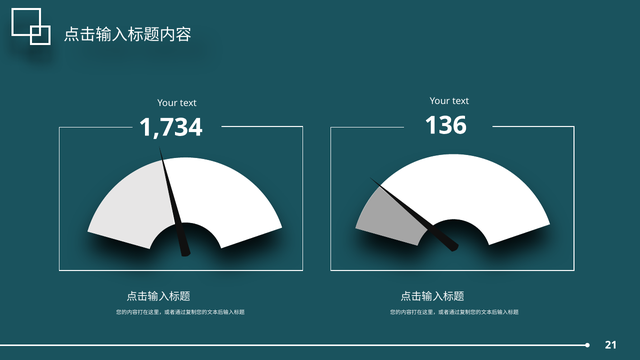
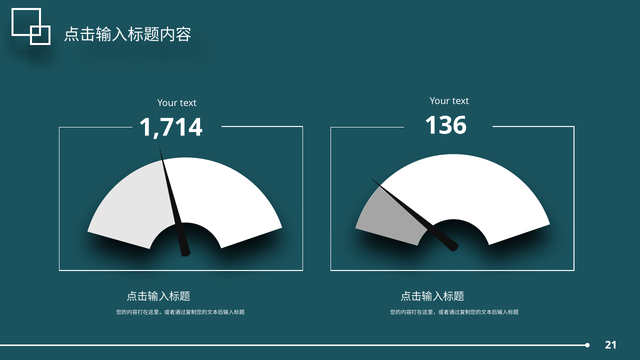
1,734: 1,734 -> 1,714 (171, 127)
